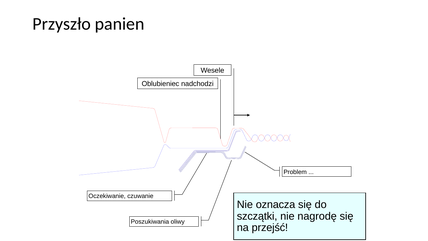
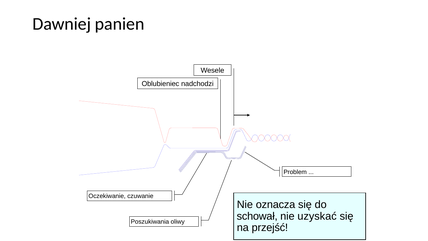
Przyszło: Przyszło -> Dawniej (62, 24)
szczątki: szczątki -> schował (257, 216)
nagrodę: nagrodę -> uzyskać (317, 216)
